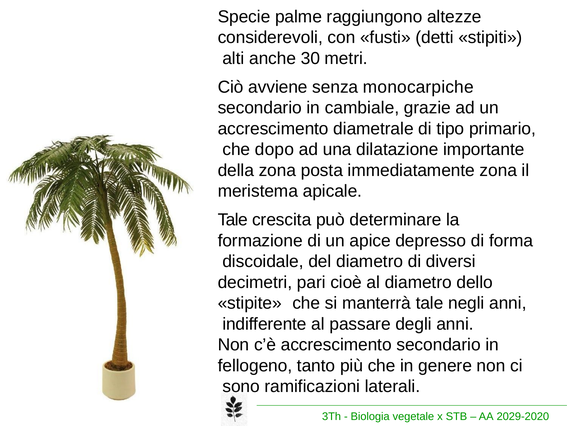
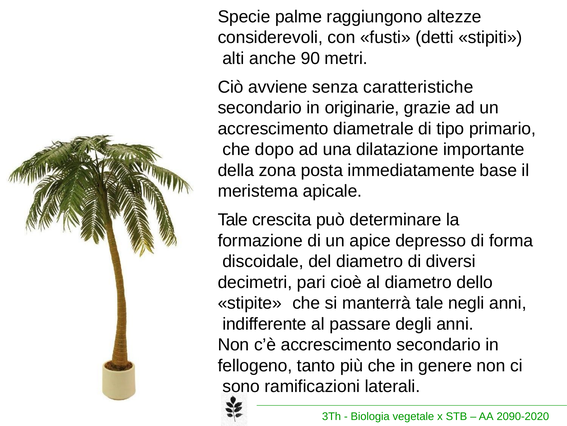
30: 30 -> 90 (310, 58)
monocarpiche: monocarpiche -> caratteristiche (418, 87)
cambiale: cambiale -> originarie (362, 108)
immediatamente zona: zona -> base (498, 170)
2029-2020: 2029-2020 -> 2090-2020 (523, 416)
